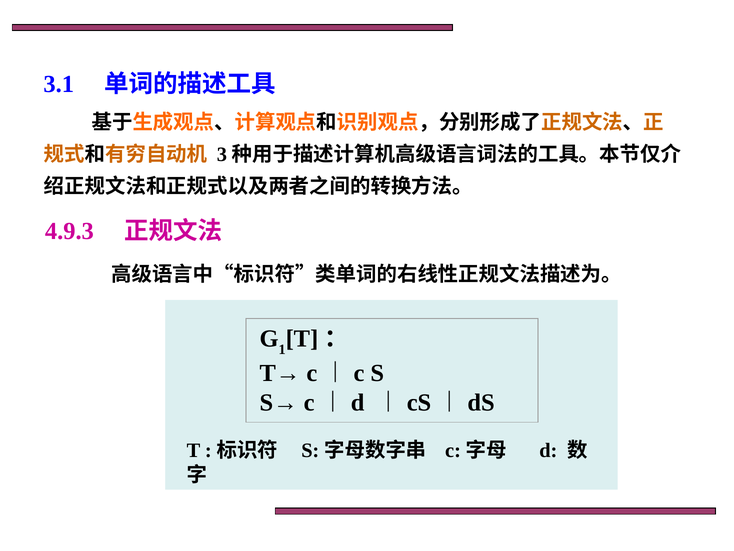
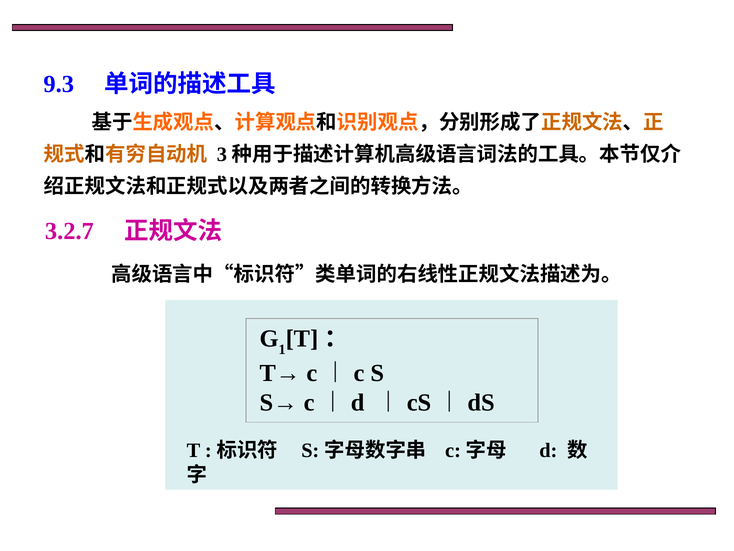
3.1: 3.1 -> 9.3 (59, 84)
4.9.3: 4.9.3 -> 3.2.7 (69, 231)
